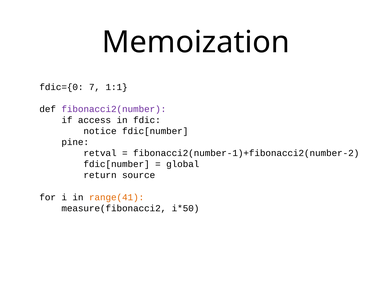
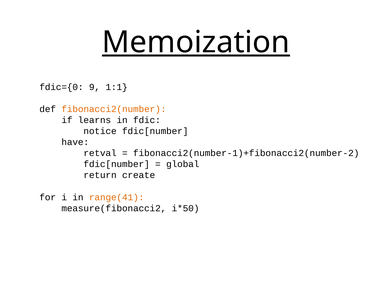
Memoization underline: none -> present (196, 42)
7: 7 -> 9 (95, 87)
fibonacci2(number colour: purple -> orange (114, 109)
access: access -> learns (95, 120)
pine: pine -> have (75, 142)
source: source -> create (139, 175)
